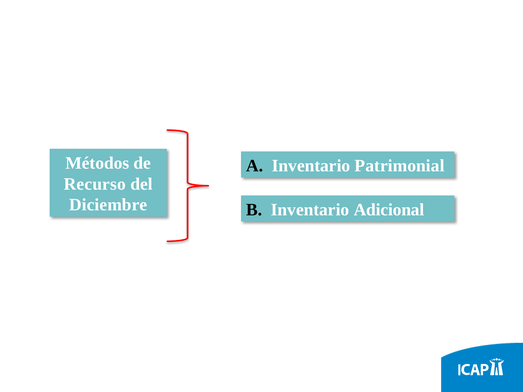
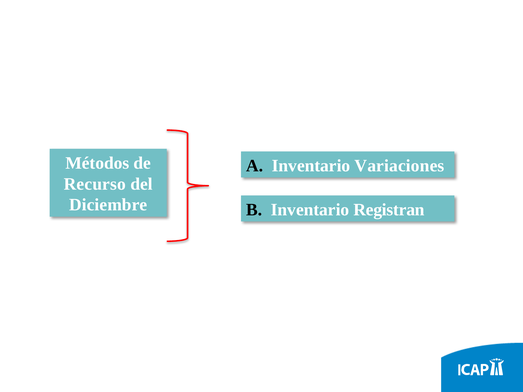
Patrimonial: Patrimonial -> Variaciones (400, 166)
Adicional: Adicional -> Registran (389, 210)
